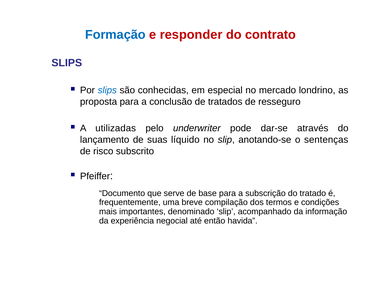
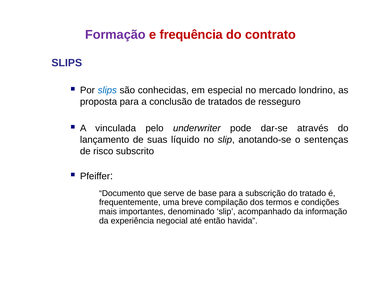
Formação colour: blue -> purple (115, 35)
responder: responder -> frequência (191, 35)
utilizadas: utilizadas -> vinculada (116, 128)
